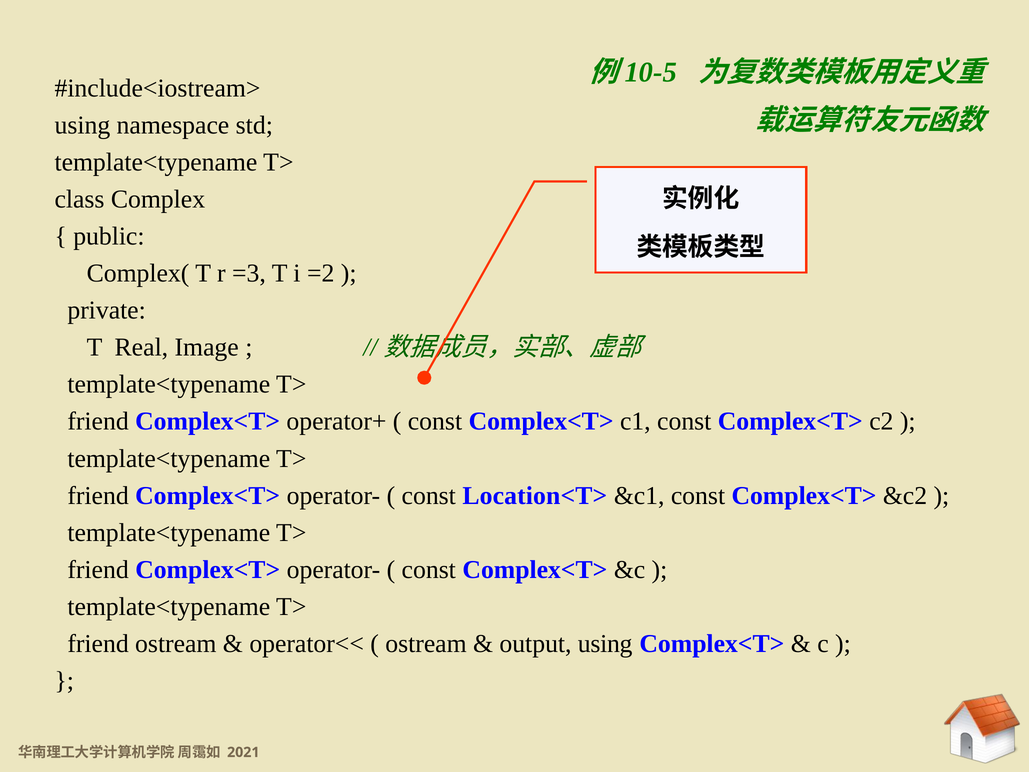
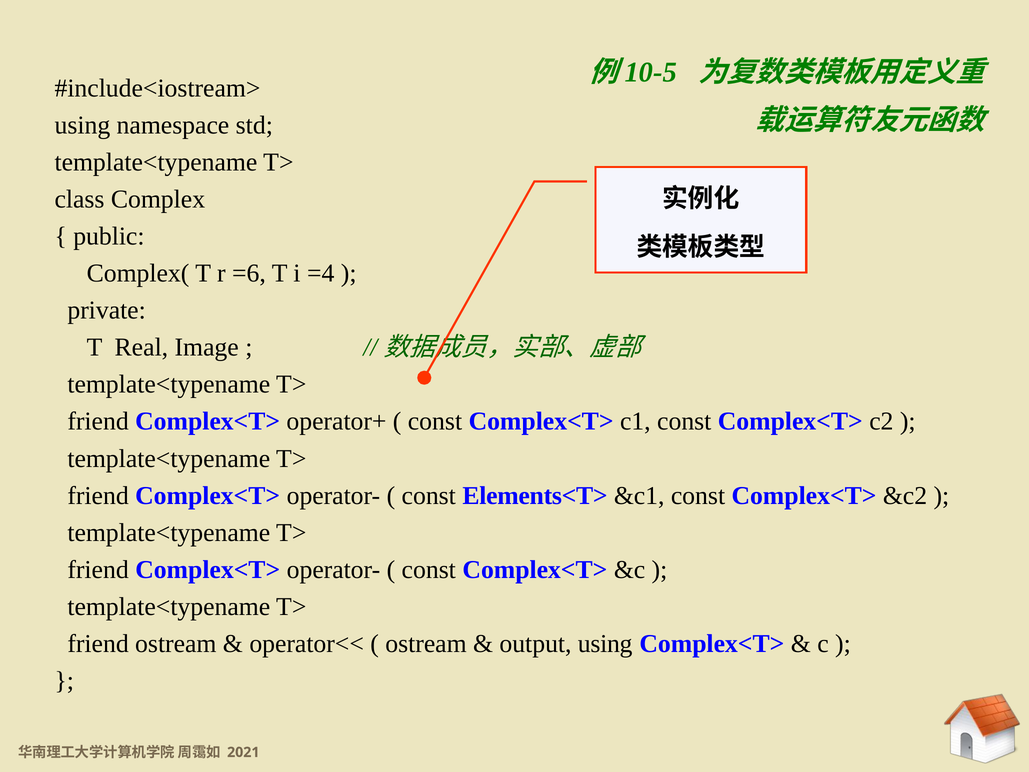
=3: =3 -> =6 (249, 273)
=2: =2 -> =4 (321, 273)
Location<T>: Location<T> -> Elements<T> (535, 495)
